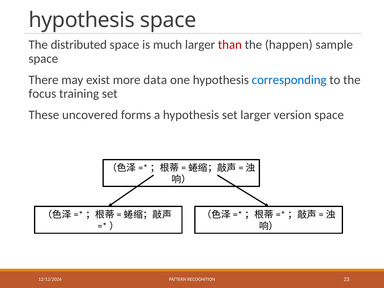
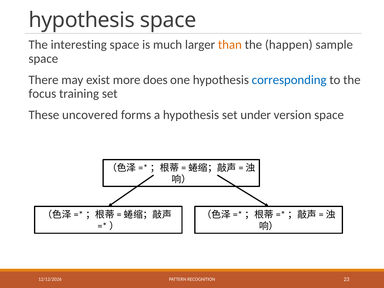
distributed: distributed -> interesting (79, 45)
than colour: red -> orange (230, 45)
data: data -> does (155, 80)
set larger: larger -> under (256, 115)
